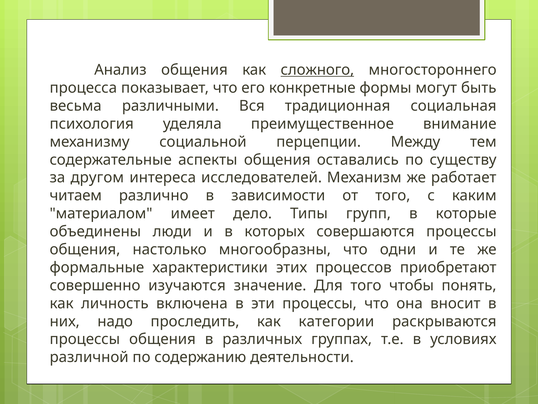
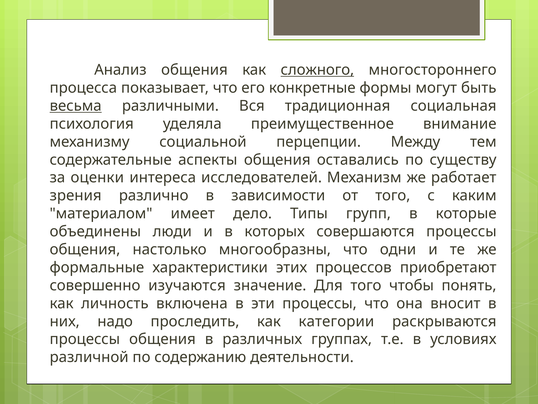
весьма underline: none -> present (76, 106)
другом: другом -> оценки (97, 177)
читаем: читаем -> зрения (76, 195)
